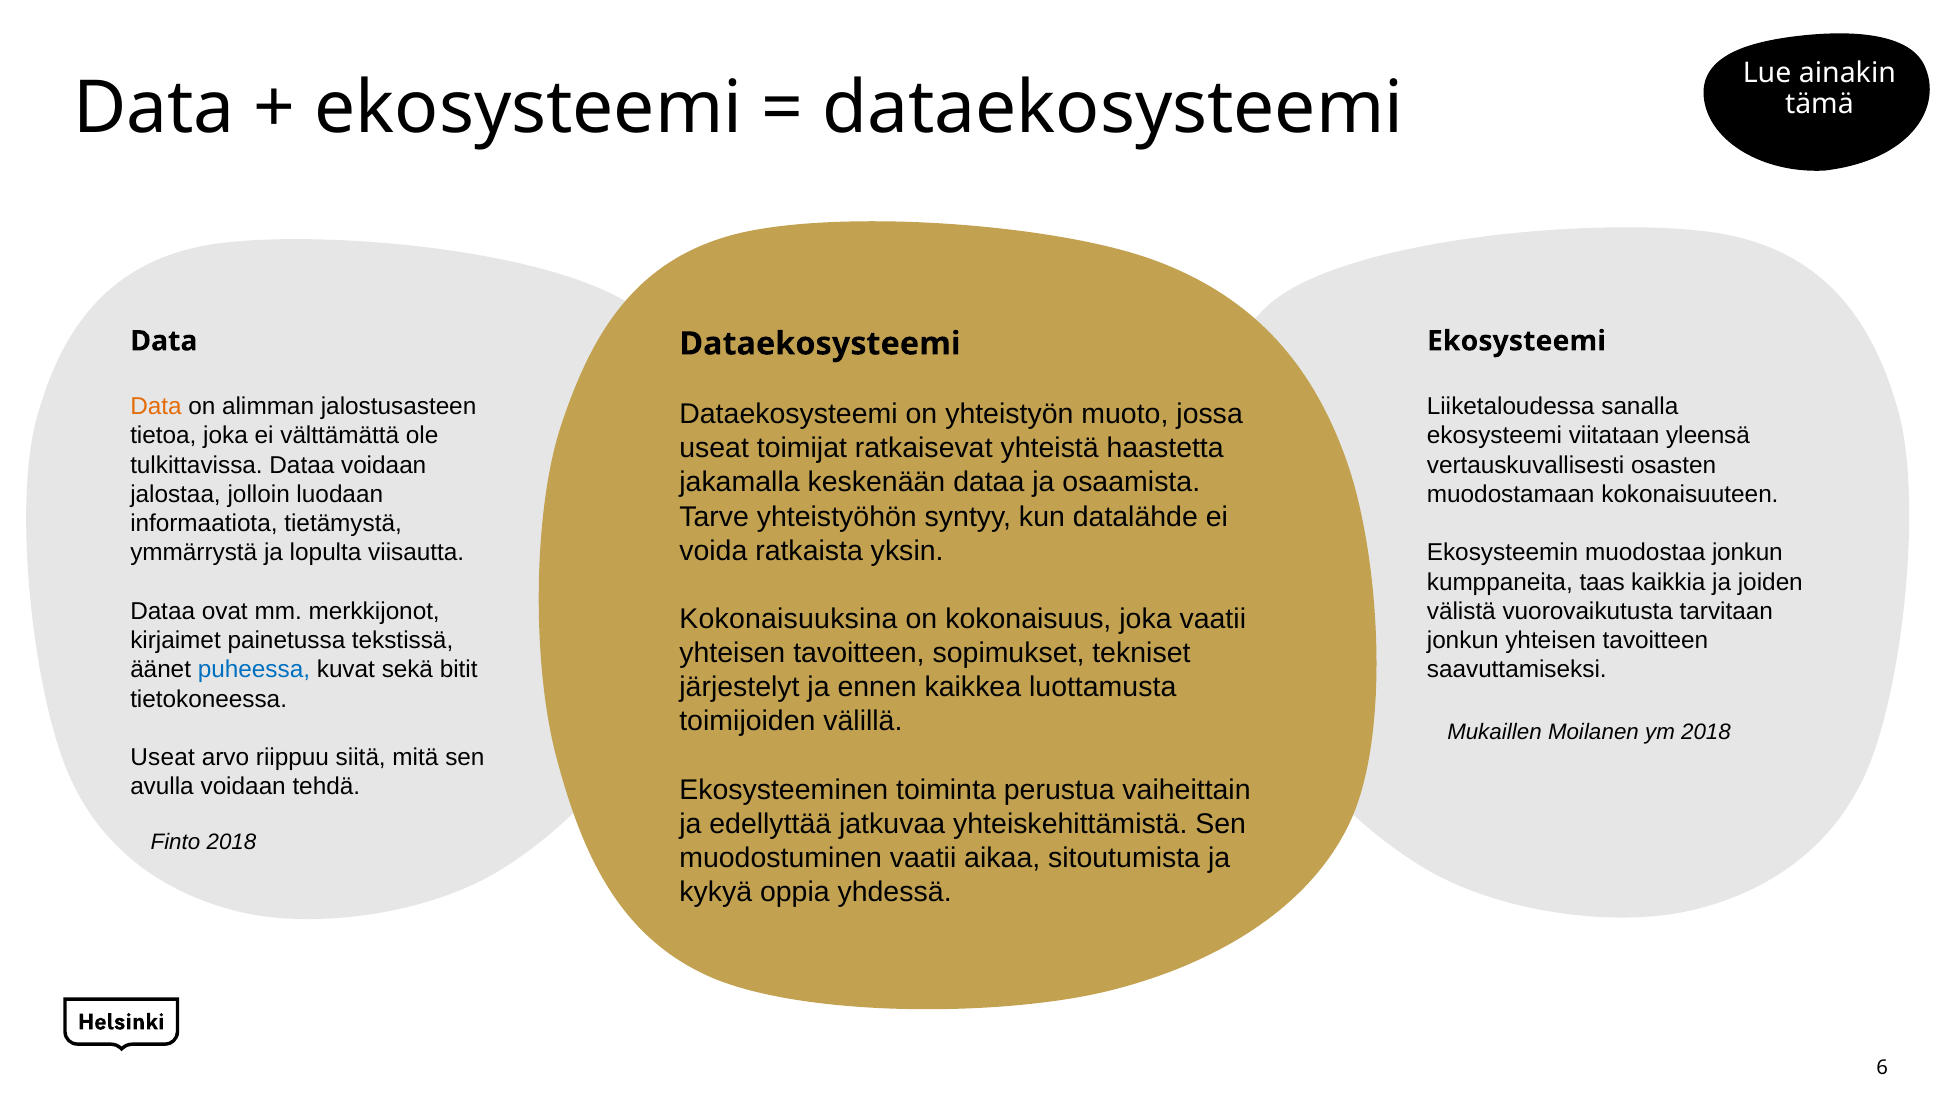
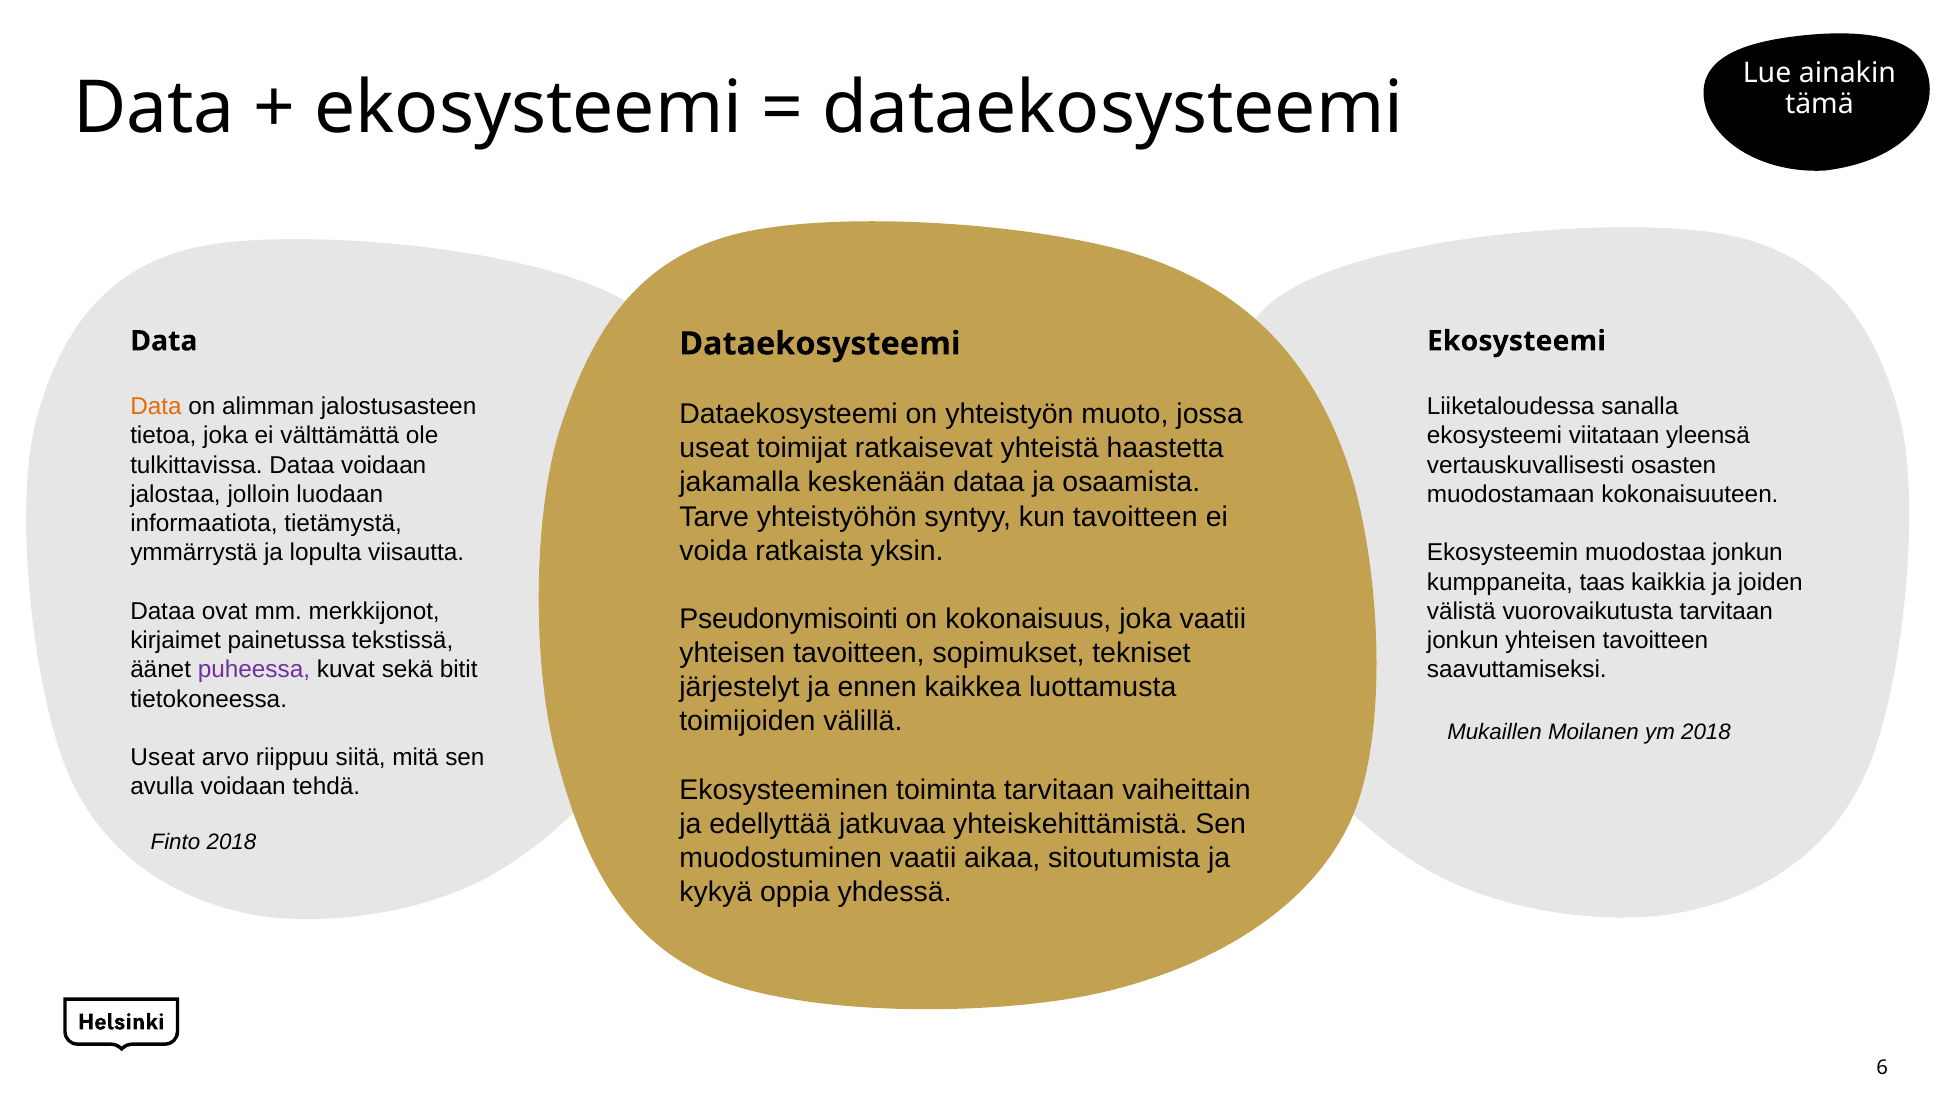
kun datalähde: datalähde -> tavoitteen (1135, 517)
Kokonaisuuksina: Kokonaisuuksina -> Pseudonymisointi (789, 619)
puheessa colour: blue -> purple (254, 670)
toiminta perustua: perustua -> tarvitaan (1059, 790)
